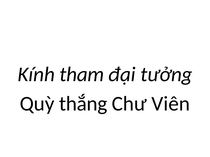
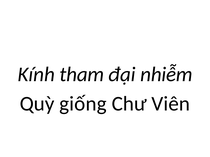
tưởng: tưởng -> nhiễm (166, 75)
thắng: thắng -> giống (83, 104)
